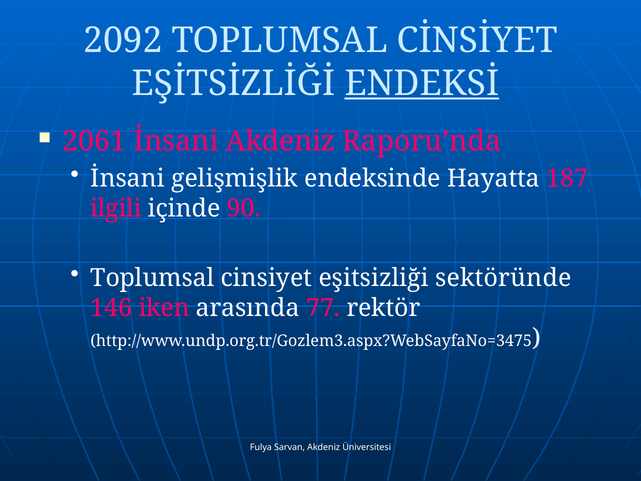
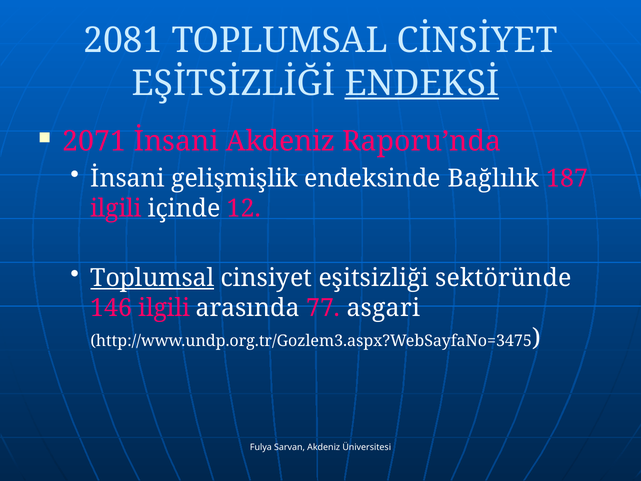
2092: 2092 -> 2081 (123, 41)
2061: 2061 -> 2071 (94, 141)
Hayatta: Hayatta -> Bağlılık (493, 178)
90: 90 -> 12 (244, 208)
Toplumsal underline: none -> present (152, 278)
146 iken: iken -> ilgili (164, 308)
rektör: rektör -> asgari (383, 308)
